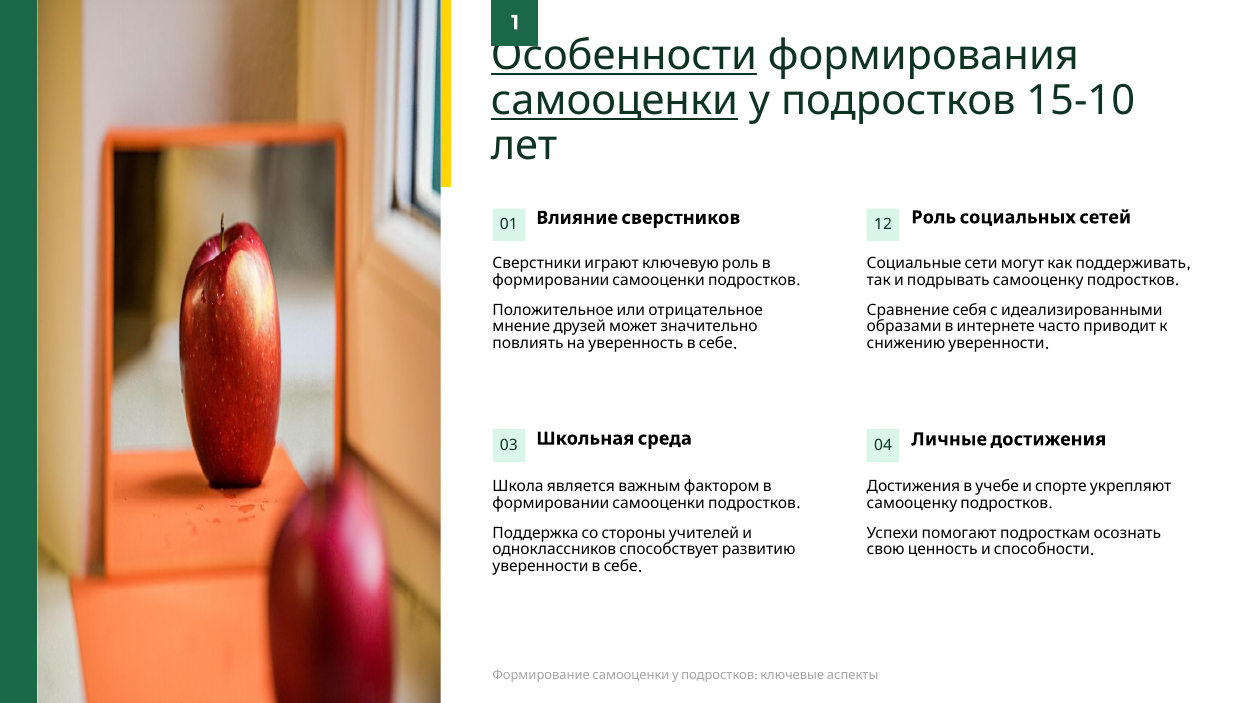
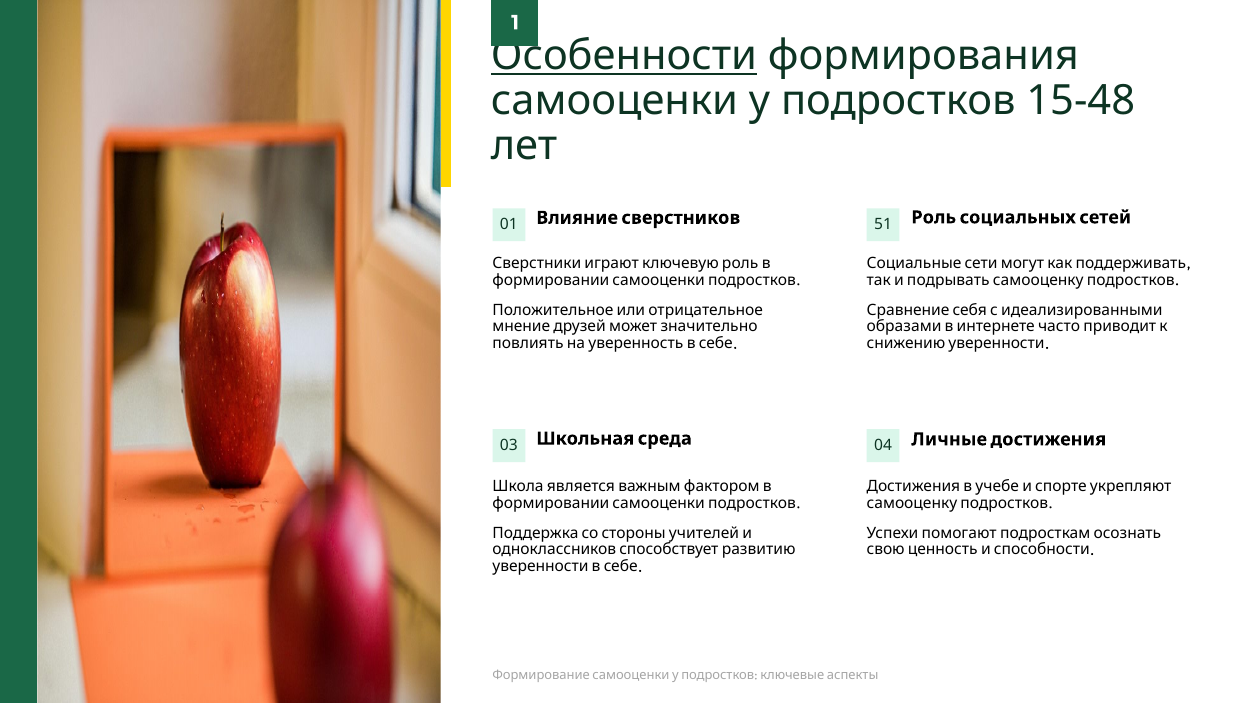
самооценки underline: present -> none (614, 101)
15-10: 15-10 -> 15-48 (1081, 101)
12: 12 -> 51 (883, 224)
